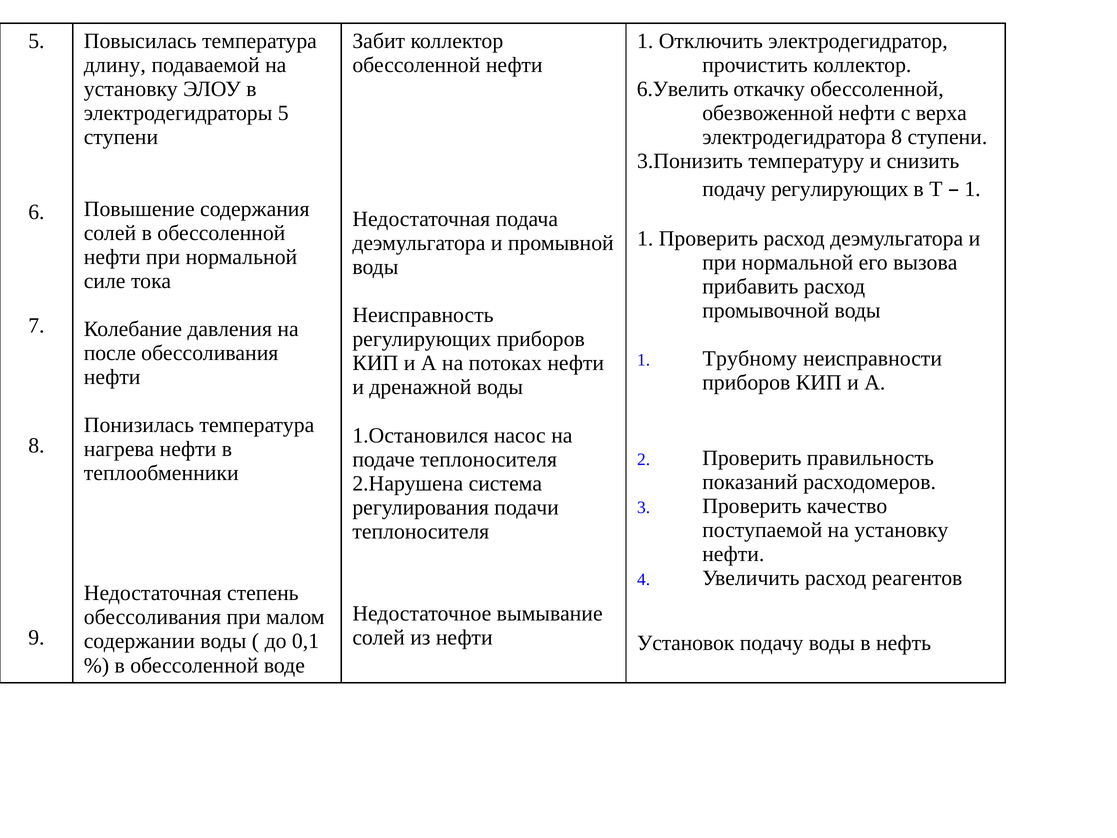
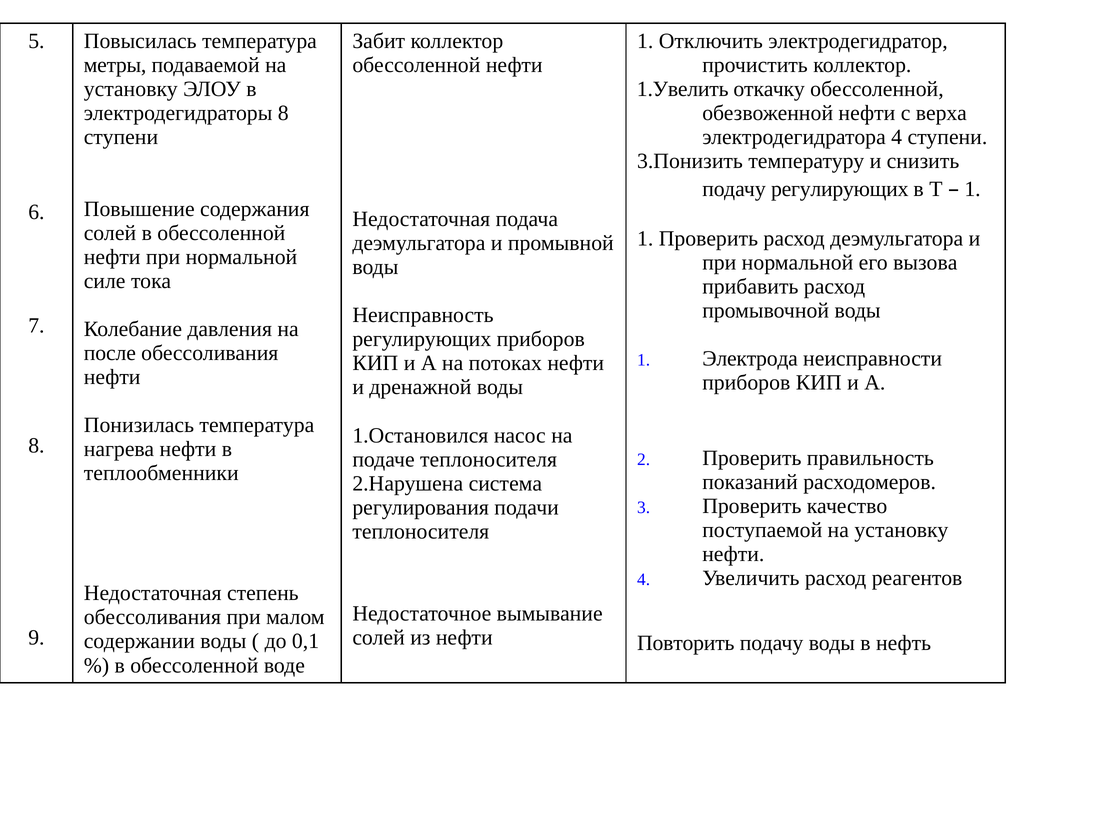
длину: длину -> метры (115, 65)
6.Увелить: 6.Увелить -> 1.Увелить (683, 89)
электродегидраторы 5: 5 -> 8 (283, 113)
электродегидратора 8: 8 -> 4 (897, 137)
Трубному: Трубному -> Электрода (750, 359)
Установок: Установок -> Повторить (686, 643)
